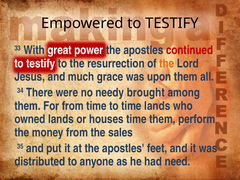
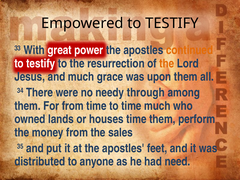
continued colour: red -> orange (190, 50)
brought: brought -> through (146, 93)
time lands: lands -> much (157, 106)
